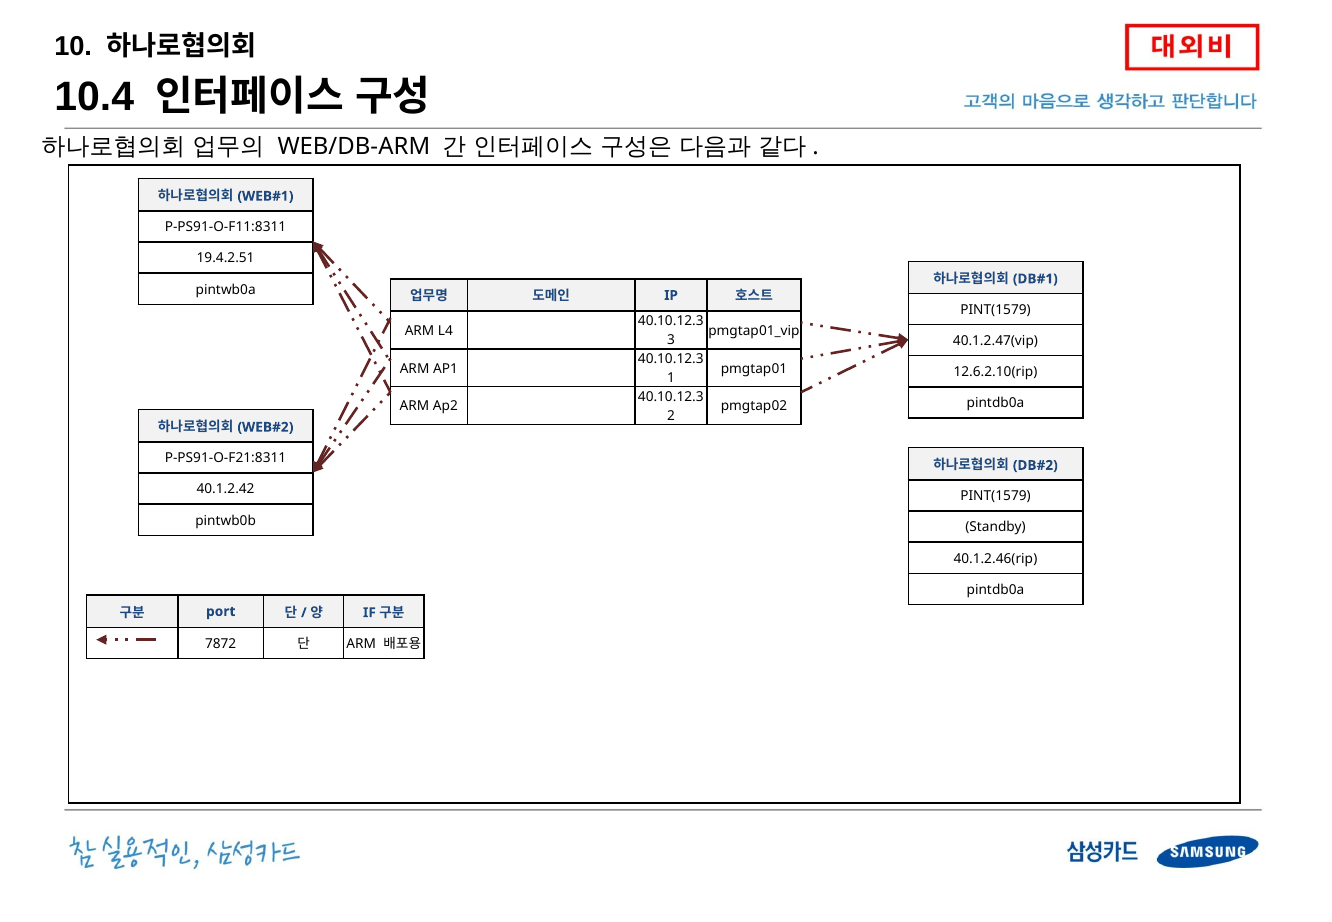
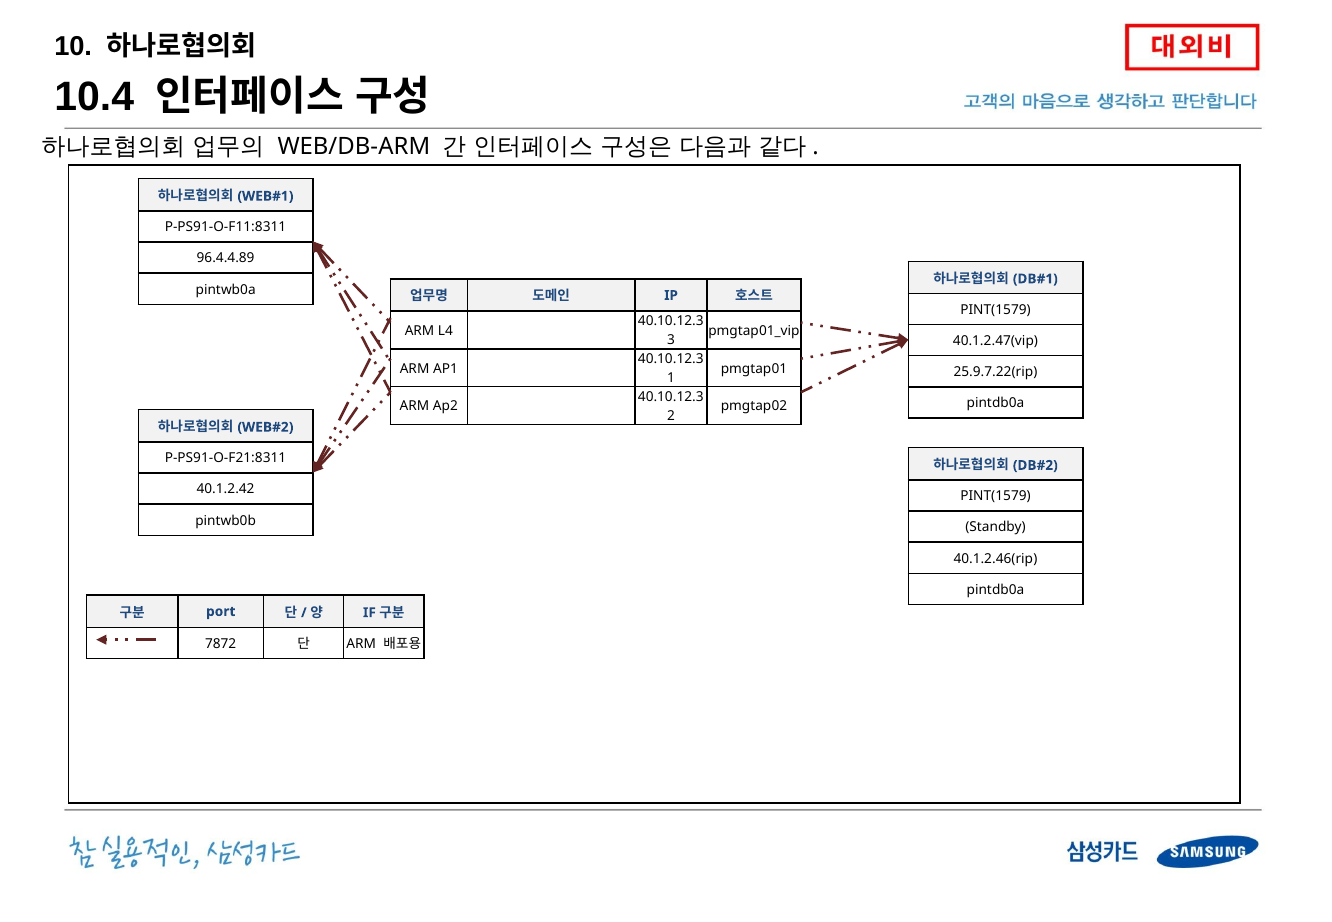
19.4.2.51: 19.4.2.51 -> 96.4.4.89 (226, 258)
12.6.2.10(rip: 12.6.2.10(rip -> 25.9.7.22(rip (995, 372)
